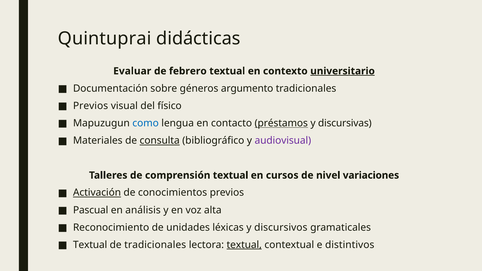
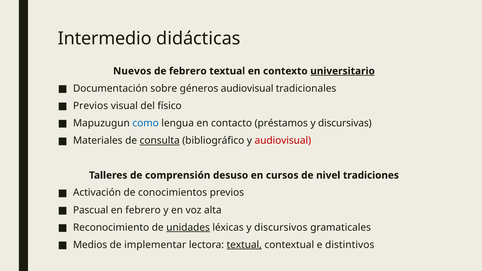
Quintuprai: Quintuprai -> Intermedio (105, 38)
Evaluar: Evaluar -> Nuevos (132, 71)
géneros argumento: argumento -> audiovisual (247, 88)
préstamos underline: present -> none (281, 123)
audiovisual colour: purple -> red (283, 141)
comprensión textual: textual -> desuso (231, 175)
variaciones: variaciones -> tradiciones (371, 175)
Activación underline: present -> none (97, 193)
en análisis: análisis -> febrero (143, 210)
unidades underline: none -> present (188, 228)
Textual: Textual -> Medios (90, 245)
de tradicionales: tradicionales -> implementar (155, 245)
